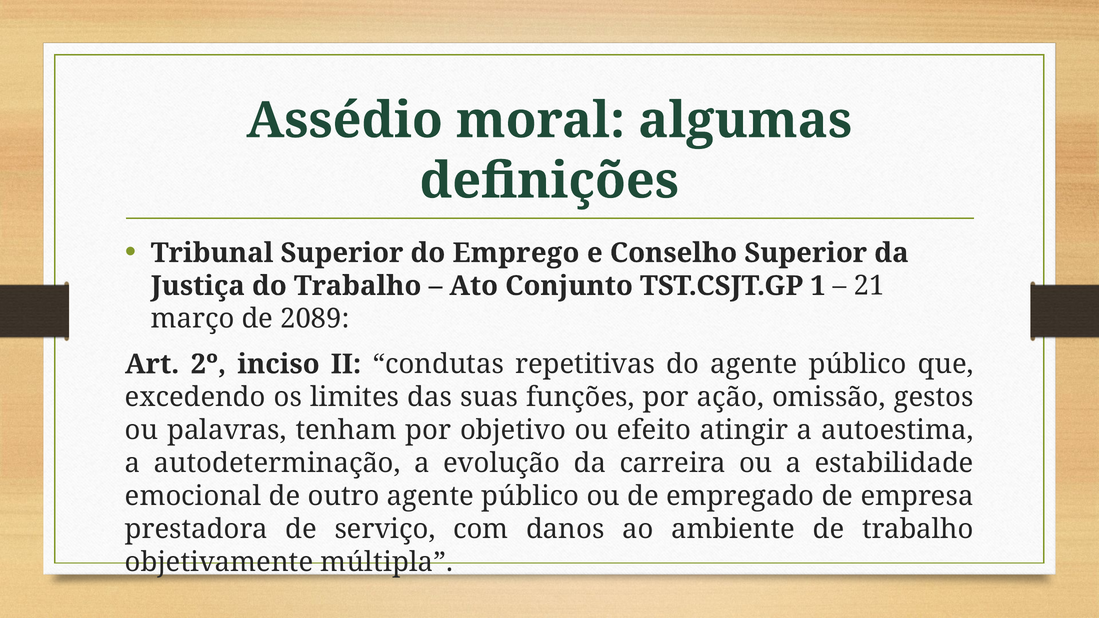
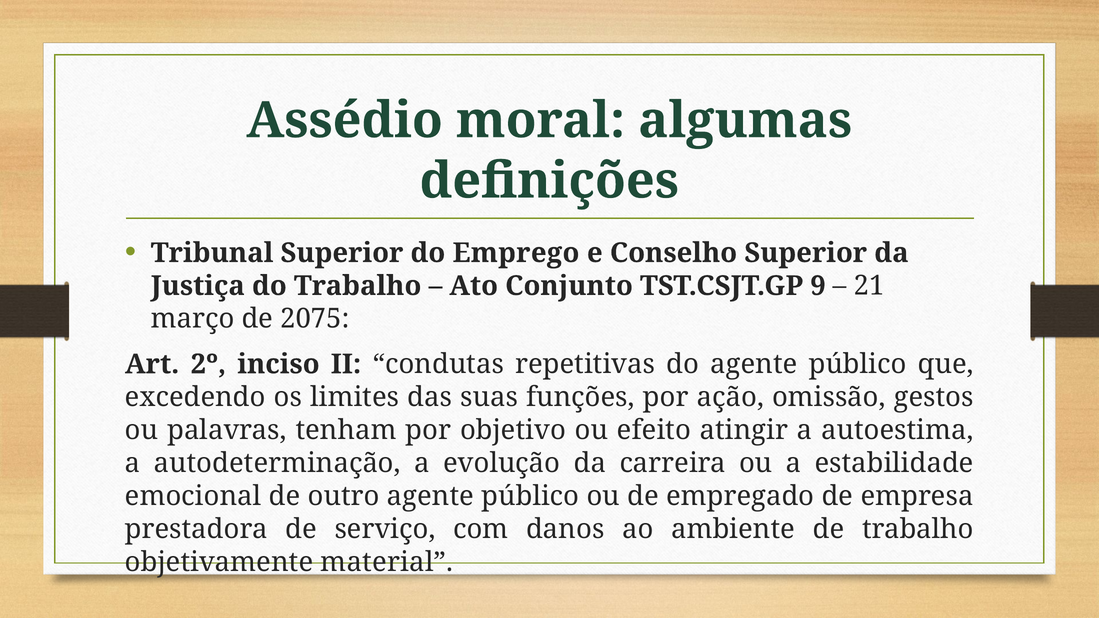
1: 1 -> 9 (818, 286)
2089: 2089 -> 2075 (315, 319)
múltipla: múltipla -> material (387, 562)
